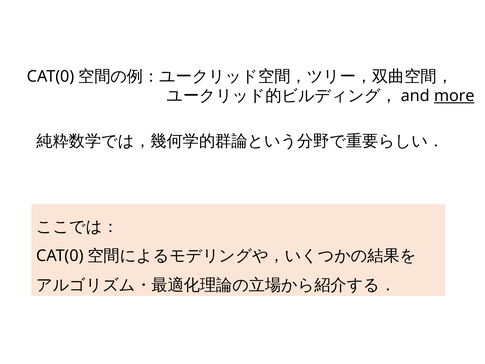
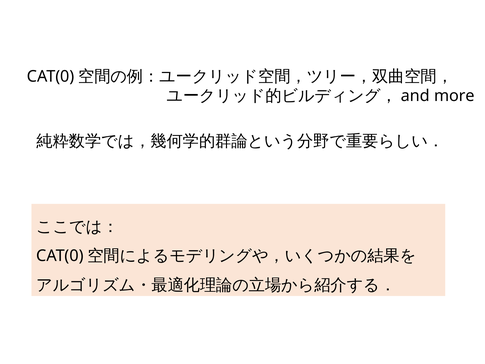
more underline: present -> none (454, 96)
